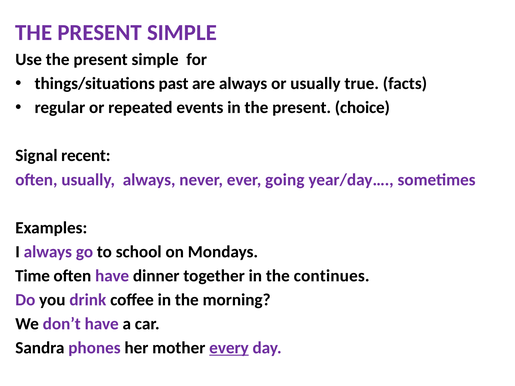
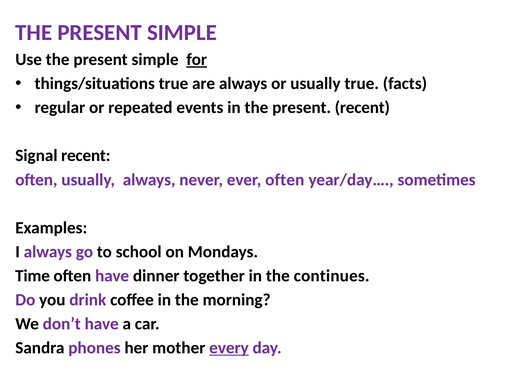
for underline: none -> present (197, 60)
things/situations past: past -> true (174, 84)
present choice: choice -> recent (362, 108)
ever going: going -> often (285, 180)
